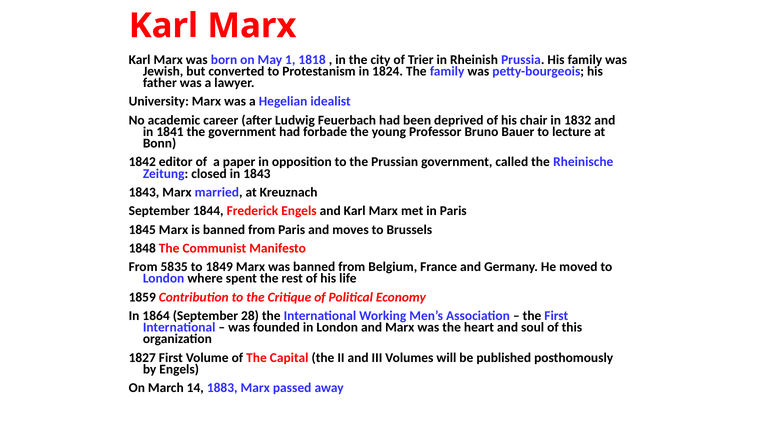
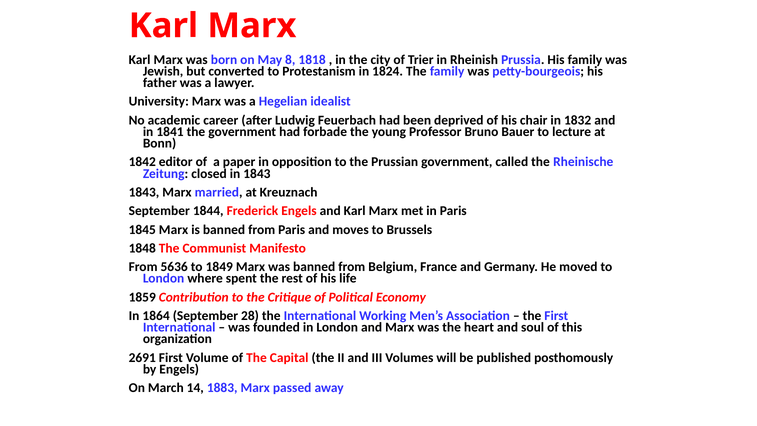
1: 1 -> 8 (290, 60)
5835: 5835 -> 5636 (174, 267)
1827: 1827 -> 2691 (142, 358)
